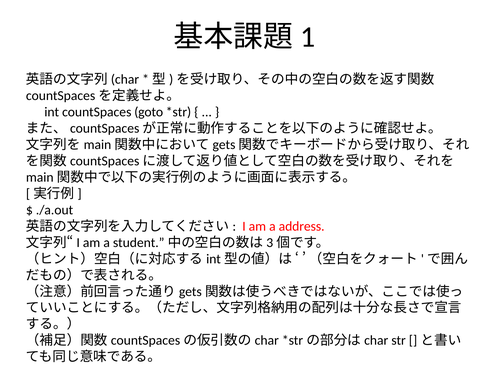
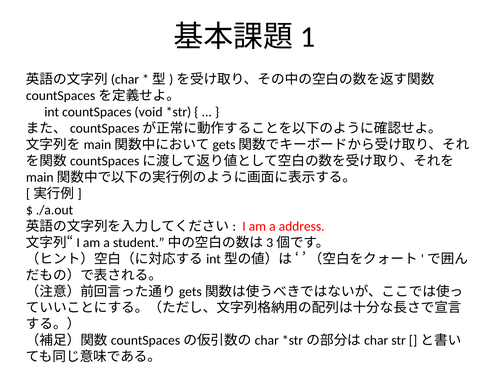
goto: goto -> void (149, 112)
